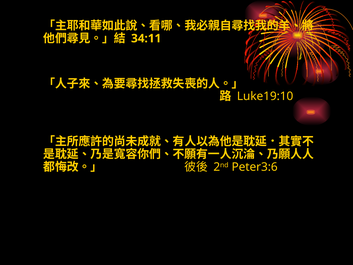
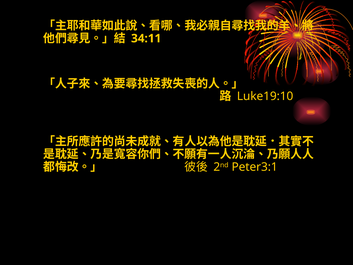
Peter3:6: Peter3:6 -> Peter3:1 (255, 167)
